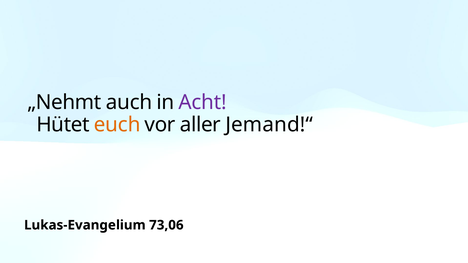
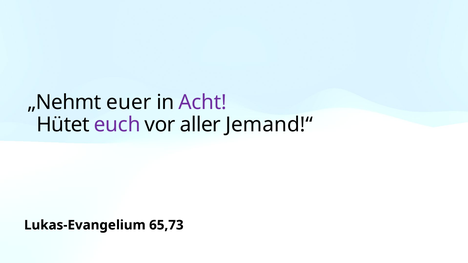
auch: auch -> euer (129, 102)
euch colour: orange -> purple (117, 125)
73,06: 73,06 -> 65,73 (166, 225)
